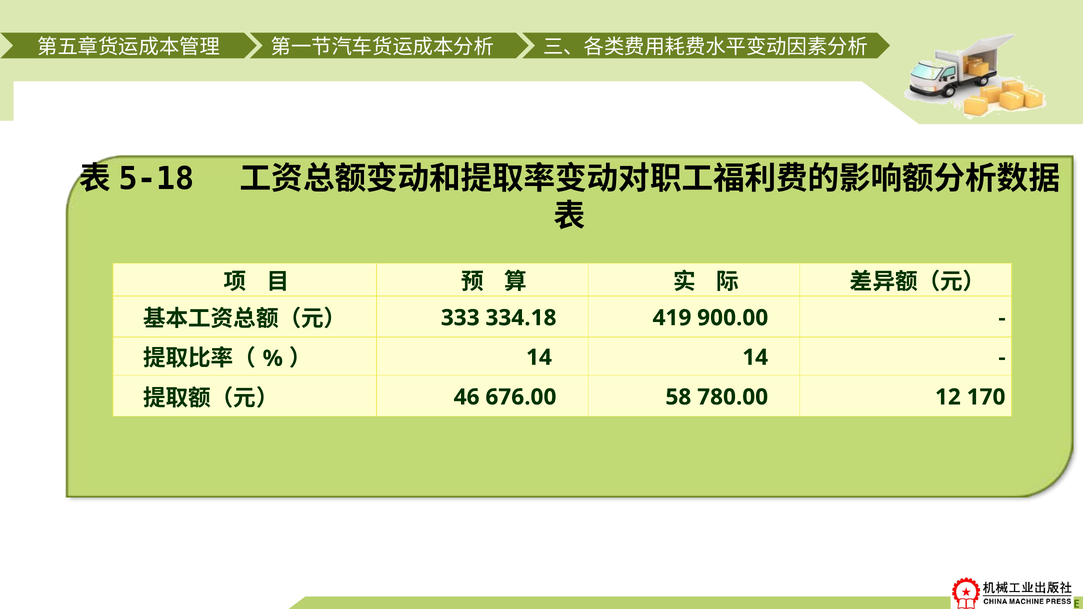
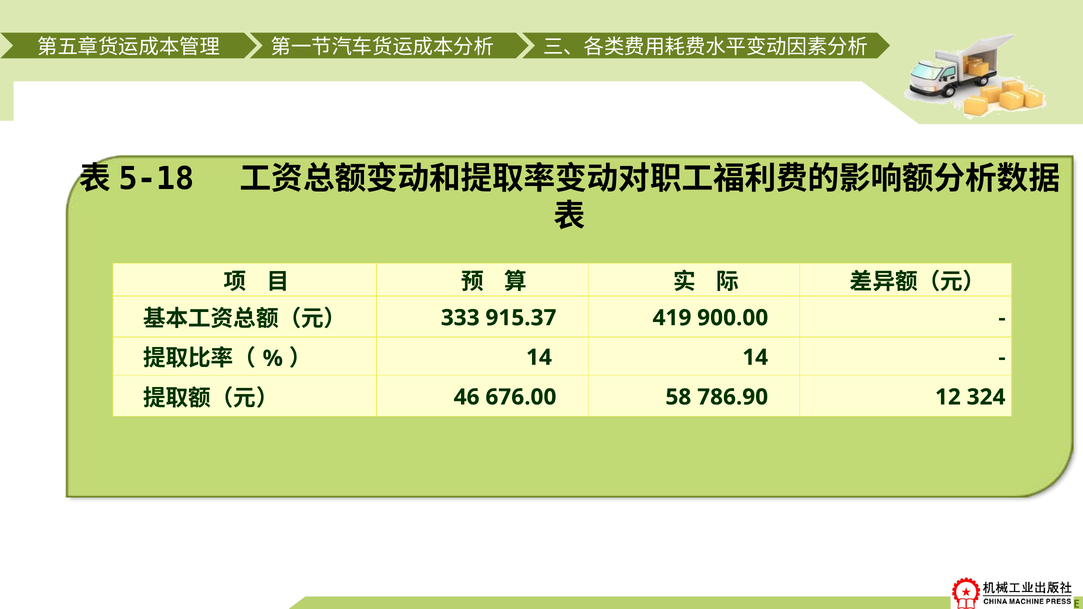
334.18: 334.18 -> 915.37 (521, 318)
780.00: 780.00 -> 786.90 (733, 397)
170: 170 -> 324 (986, 397)
